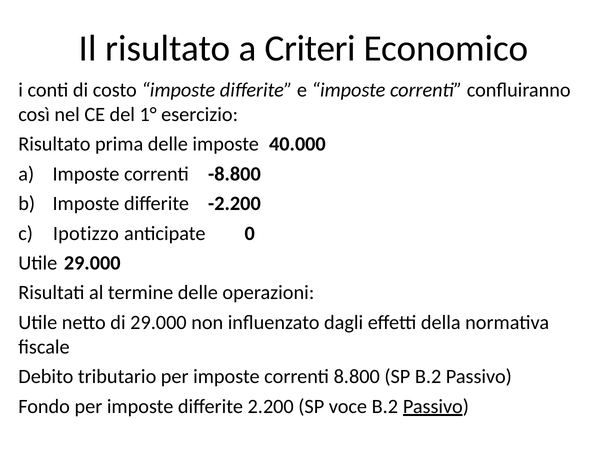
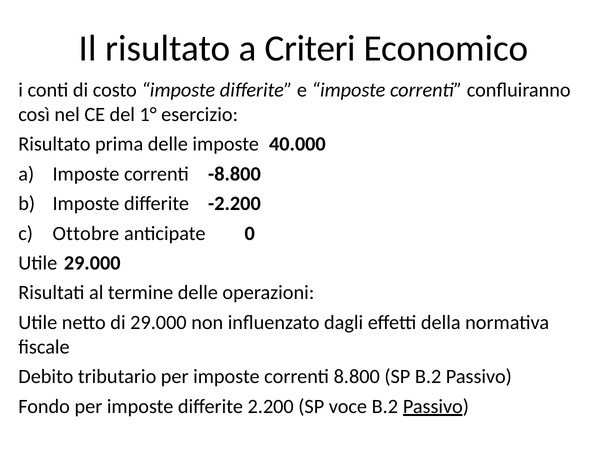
Ipotizzo: Ipotizzo -> Ottobre (86, 233)
